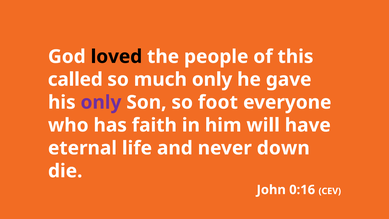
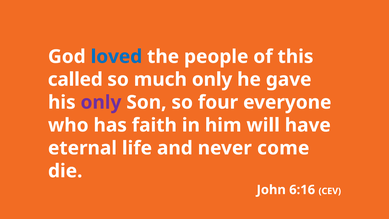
loved colour: black -> blue (116, 57)
foot: foot -> four (218, 102)
down: down -> come (283, 148)
0:16: 0:16 -> 6:16 (302, 190)
